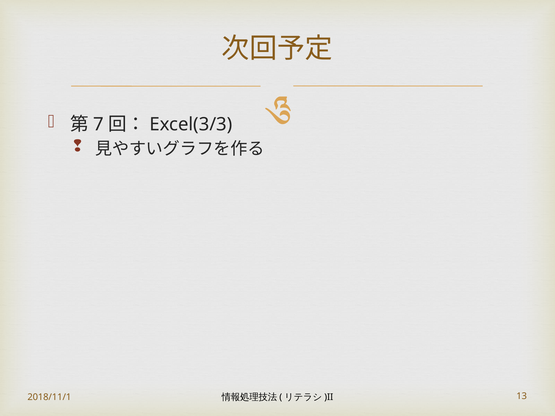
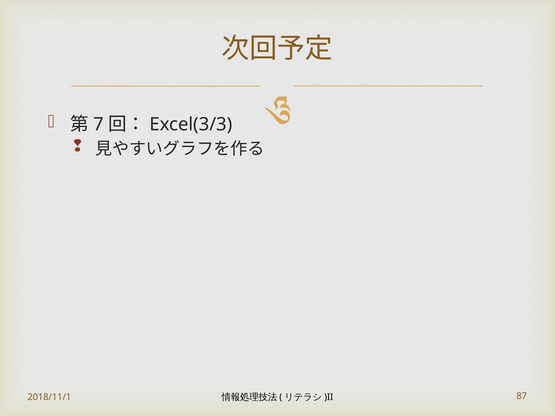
13: 13 -> 87 (522, 396)
